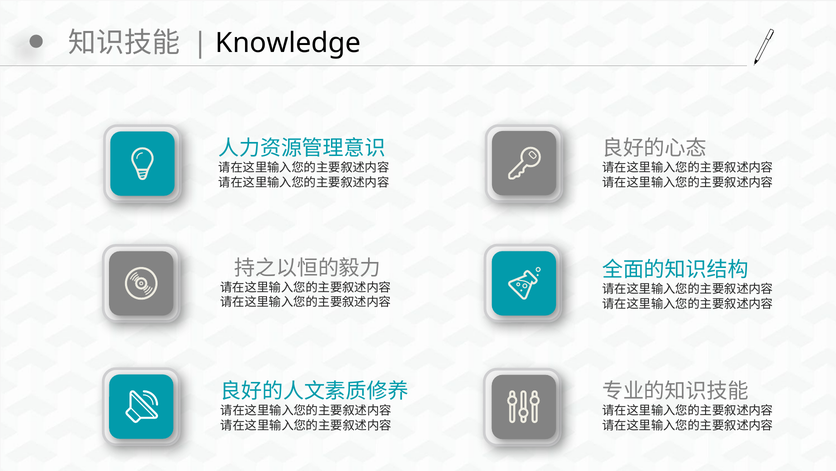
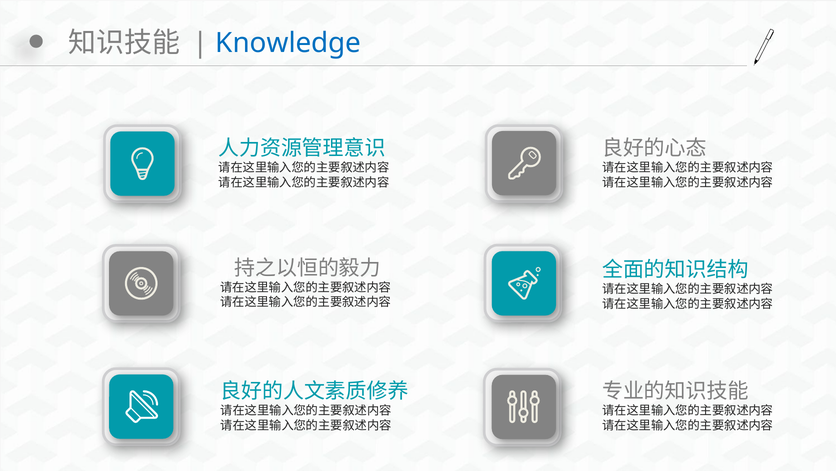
Knowledge colour: black -> blue (288, 43)
